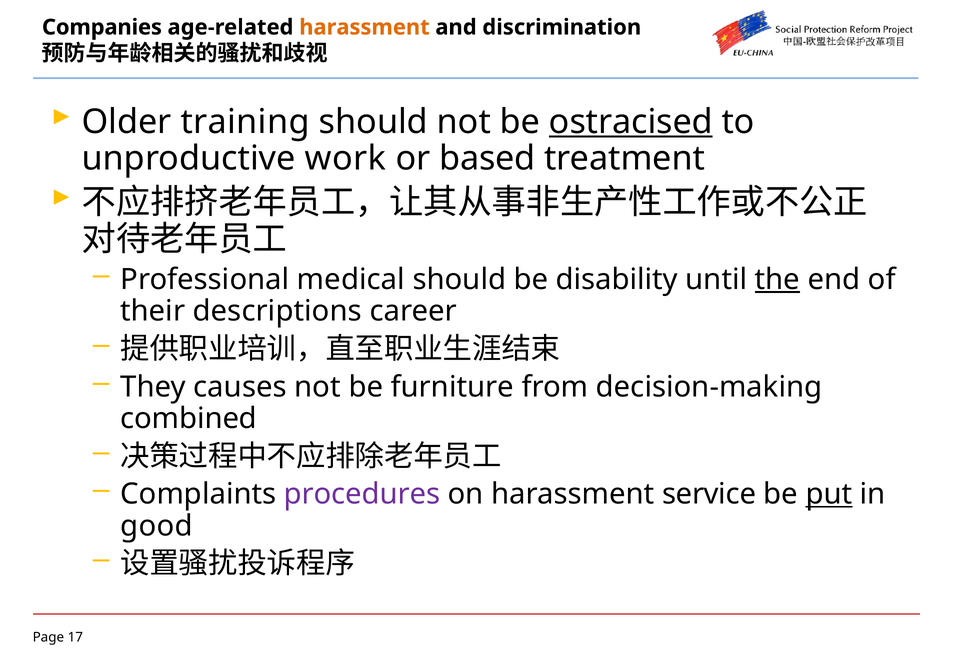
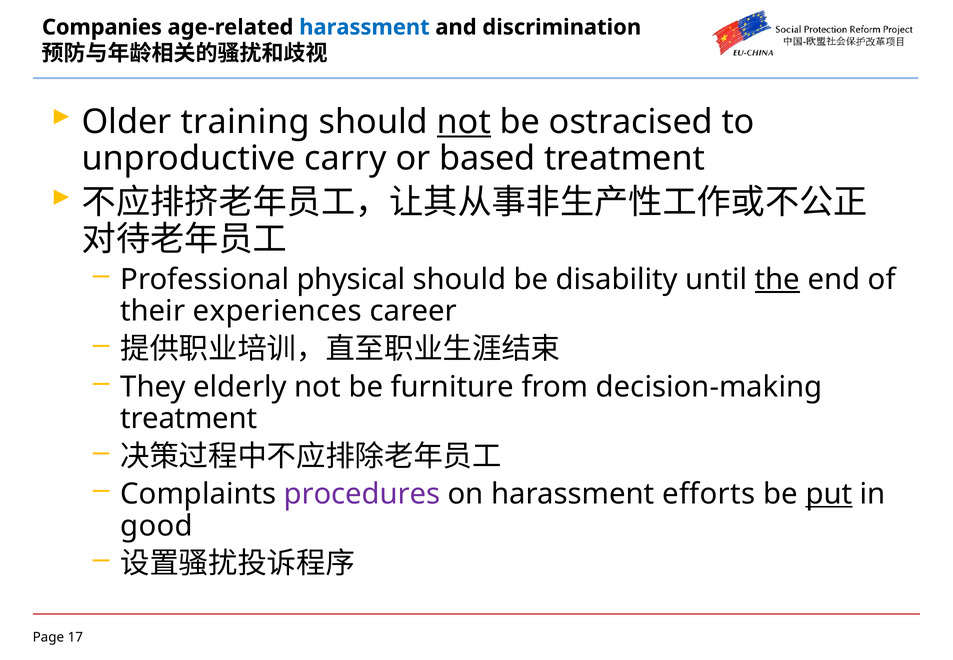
harassment colour: orange -> blue (364, 27)
not underline: none -> present (464, 122)
ostracised underline: present -> none (631, 122)
work: work -> carry (345, 159)
medical: medical -> physical (351, 279)
descriptions: descriptions -> experiences (277, 311)
causes: causes -> elderly (240, 387)
combined: combined -> treatment (189, 418)
service: service -> efforts (709, 494)
